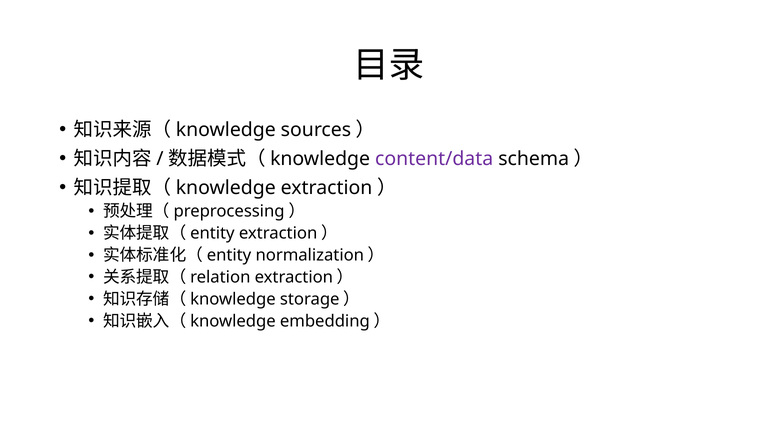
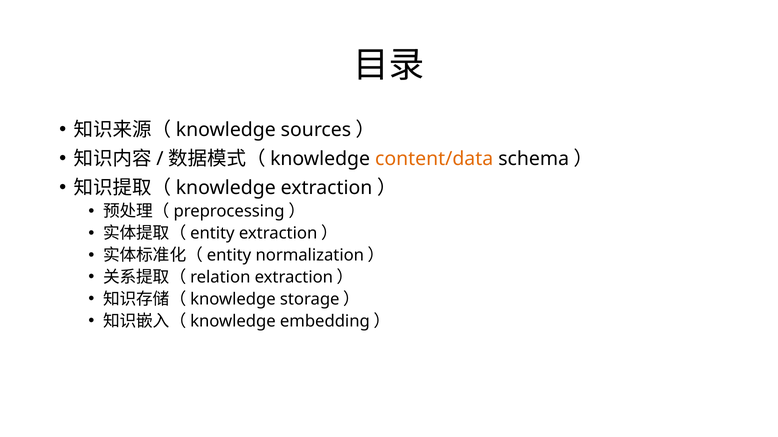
content/data colour: purple -> orange (434, 159)
